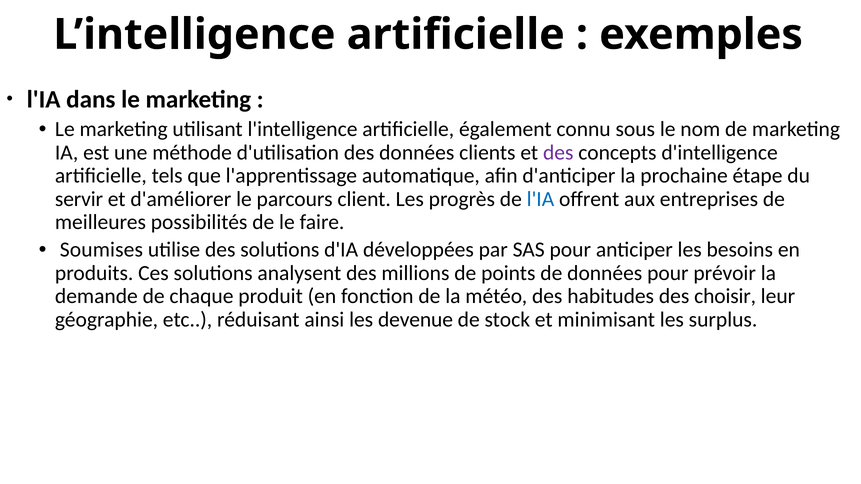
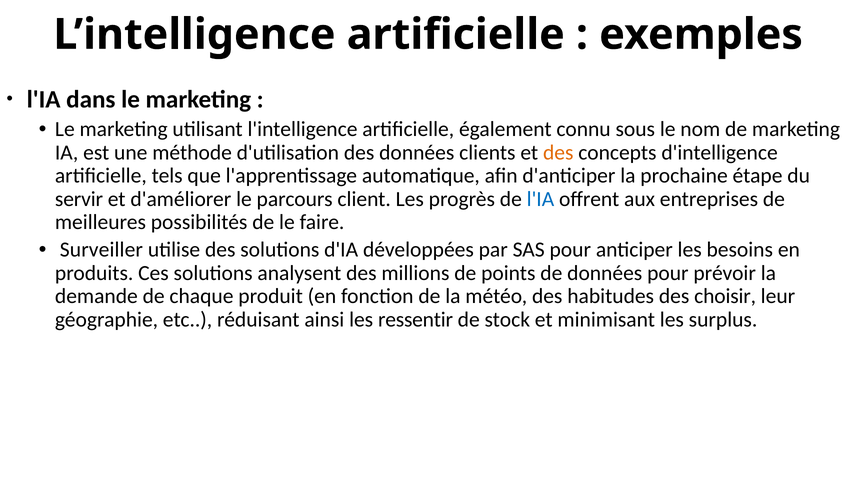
des colour: purple -> orange (558, 153)
Soumises: Soumises -> Surveiller (101, 250)
devenue: devenue -> ressentir (416, 320)
